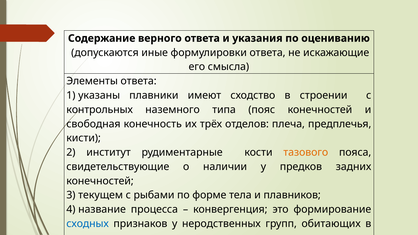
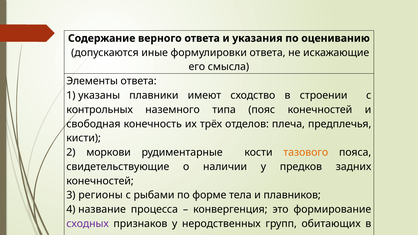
институт: институт -> моркови (109, 152)
текущем: текущем -> регионы (101, 195)
сходных colour: blue -> purple (88, 224)
